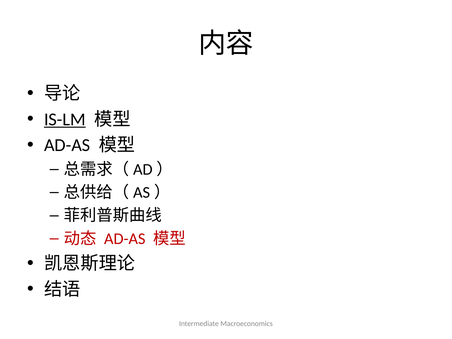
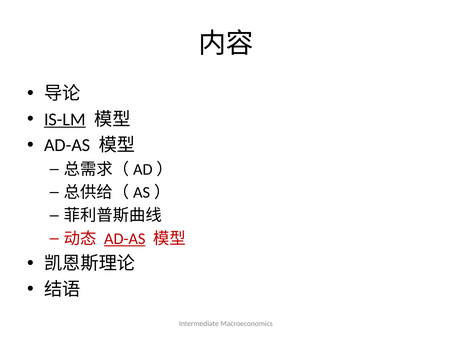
AD-AS underline: none -> present (125, 239)
